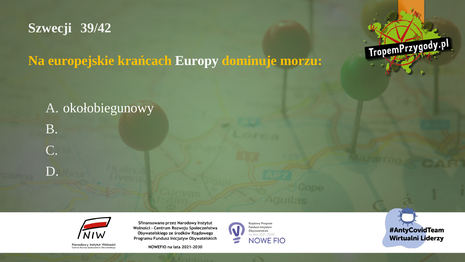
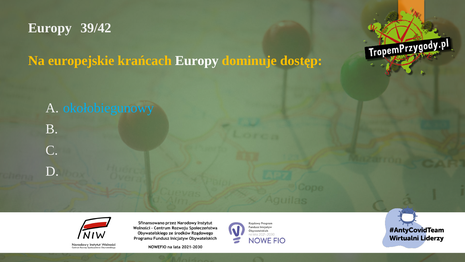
Szwecji: Szwecji -> Europy (50, 28)
morzu: morzu -> dostęp (301, 61)
okołobiegunowy colour: white -> light blue (108, 108)
